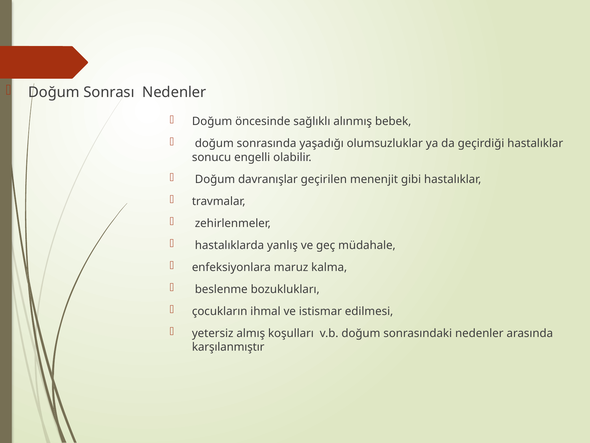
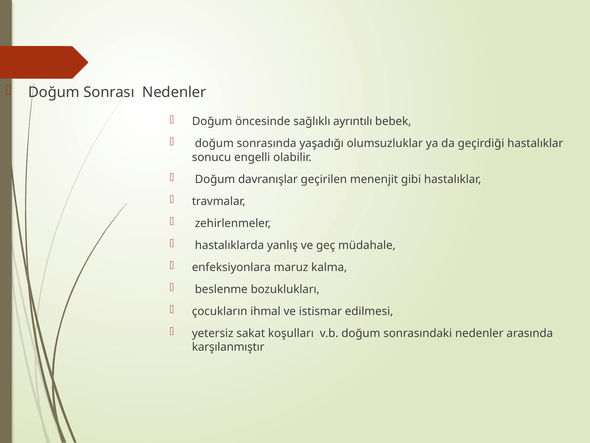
alınmış: alınmış -> ayrıntılı (353, 121)
almış: almış -> sakat (251, 333)
